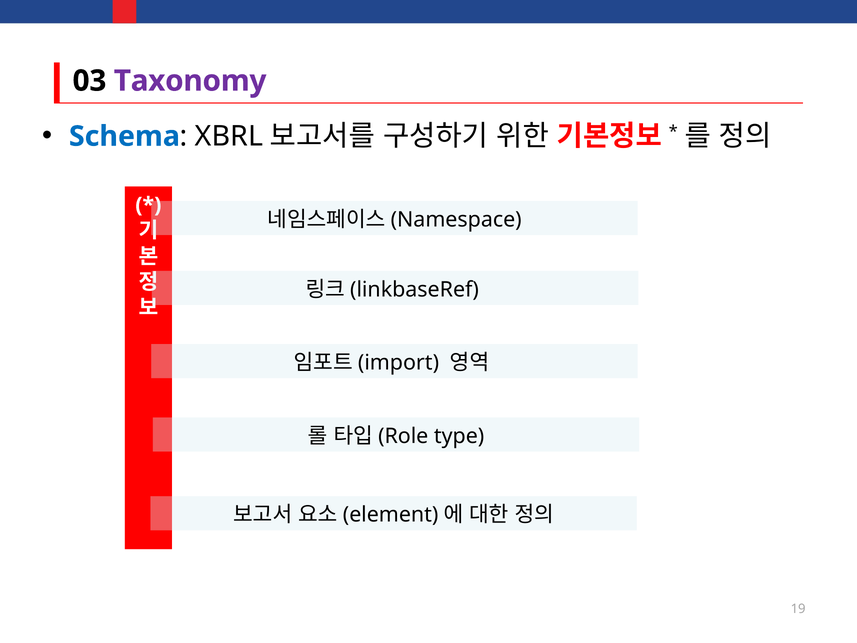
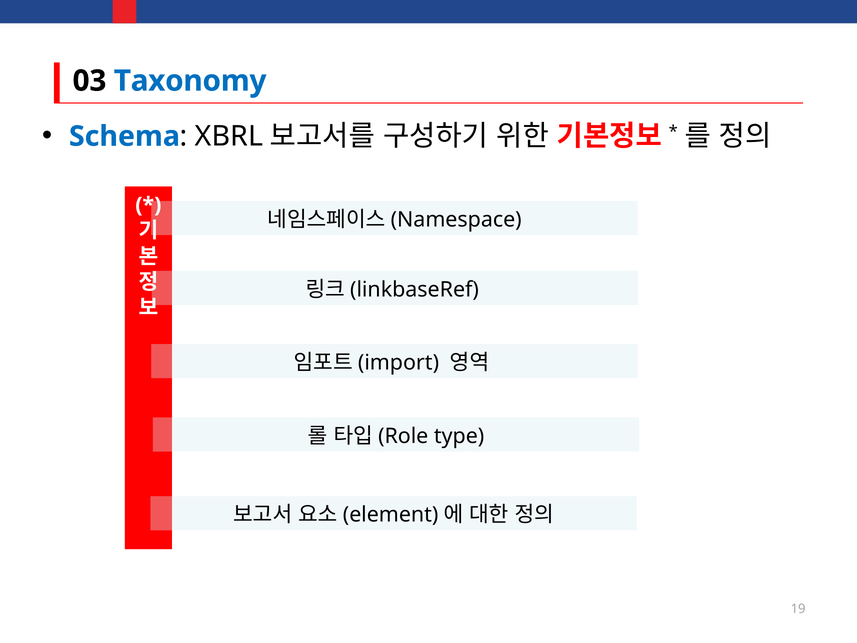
Taxonomy colour: purple -> blue (190, 81)
